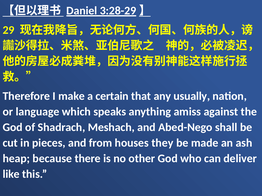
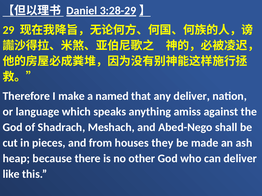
certain: certain -> named (112, 96)
any usually: usually -> deliver (192, 96)
